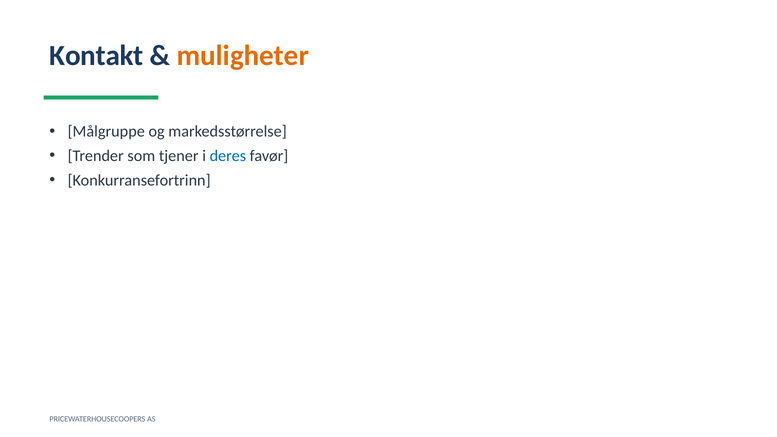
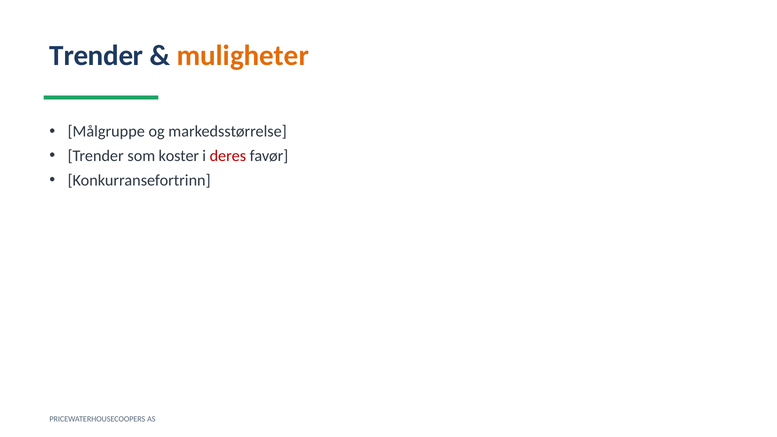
Kontakt: Kontakt -> Trender (96, 55)
tjener: tjener -> koster (179, 156)
deres colour: blue -> red (228, 156)
